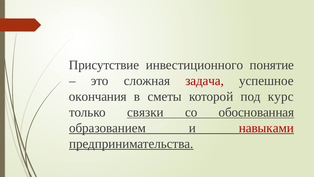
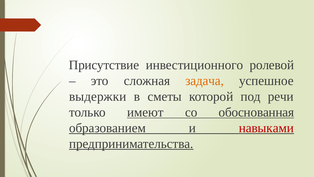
понятие: понятие -> ролевой (272, 65)
задача colour: red -> orange (205, 81)
окончания: окончания -> выдержки (98, 96)
курс: курс -> речи (281, 96)
связки: связки -> имеют (145, 112)
